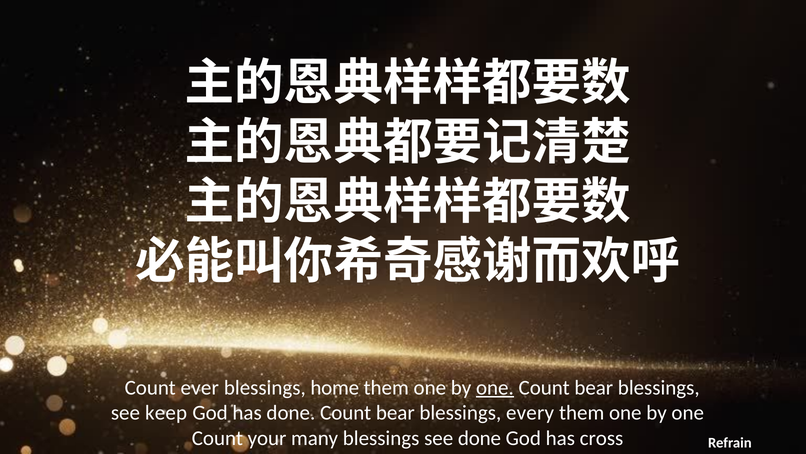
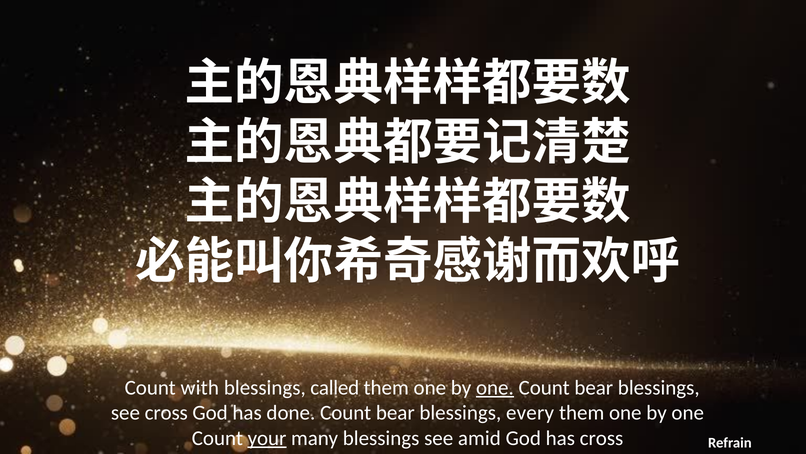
ever: ever -> with (200, 387)
home: home -> called (335, 387)
see keep: keep -> cross (166, 412)
your underline: none -> present (267, 438)
see done: done -> amid (479, 438)
